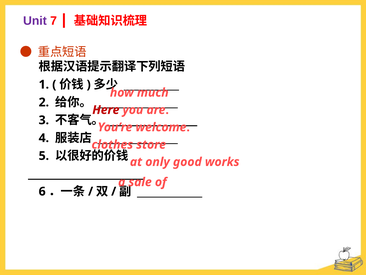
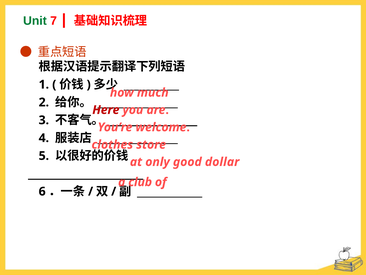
Unit colour: purple -> green (35, 21)
works: works -> dollar (222, 162)
sale: sale -> club (140, 182)
